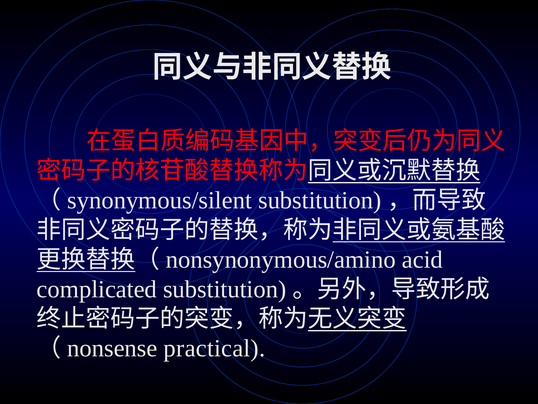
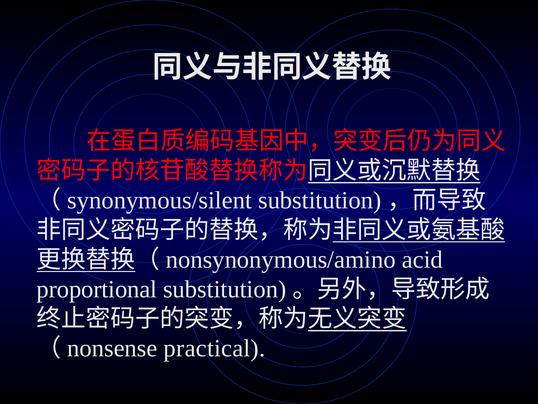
complicated: complicated -> proportional (97, 289)
